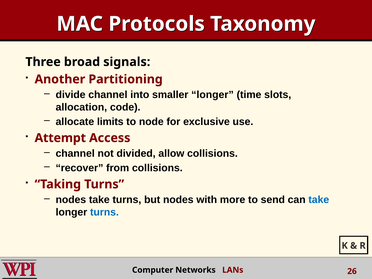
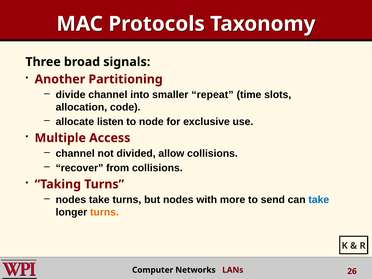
smaller longer: longer -> repeat (212, 95)
limits: limits -> listen (110, 122)
Attempt: Attempt -> Multiple (60, 138)
turns colour: blue -> orange (104, 212)
